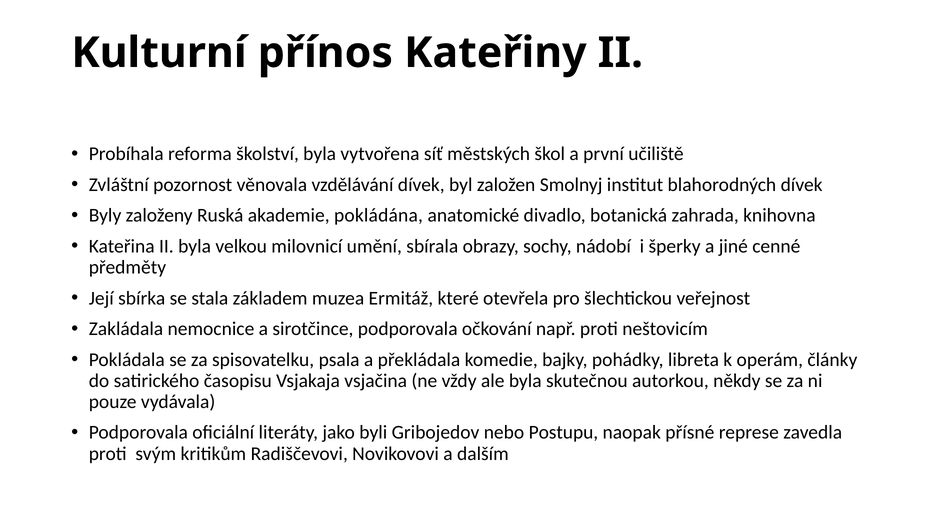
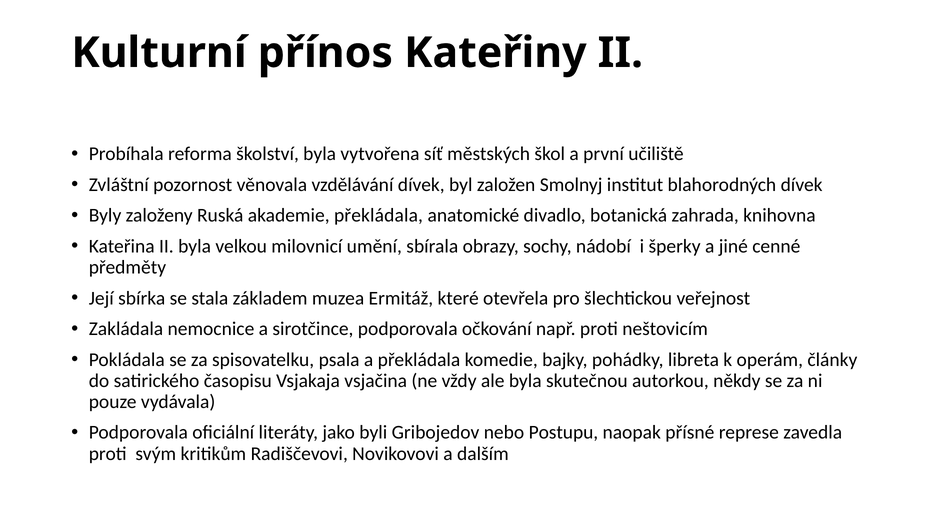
akademie pokládána: pokládána -> překládala (378, 215)
